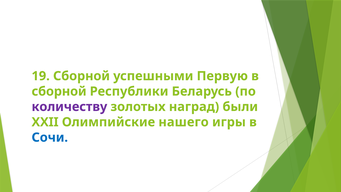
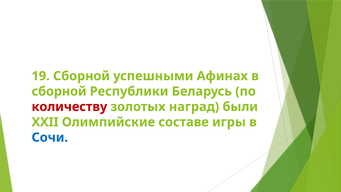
Первую: Первую -> Афинах (222, 76)
количеству colour: purple -> red (69, 107)
нашего: нашего -> составе (184, 122)
